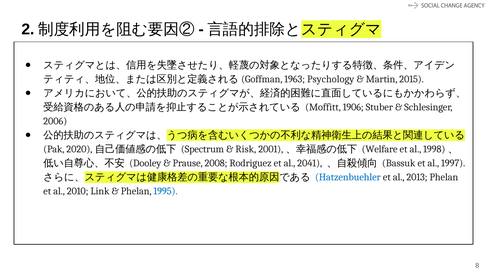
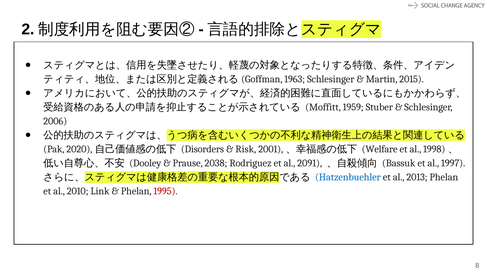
1963 Psychology: Psychology -> Schlesinger (331, 79)
1906: 1906 -> 1959 (353, 107)
Spectrum: Spectrum -> Disorders (202, 149)
2008: 2008 -> 2038 (216, 163)
2041: 2041 -> 2091 (310, 163)
1995 colour: blue -> red (166, 191)
